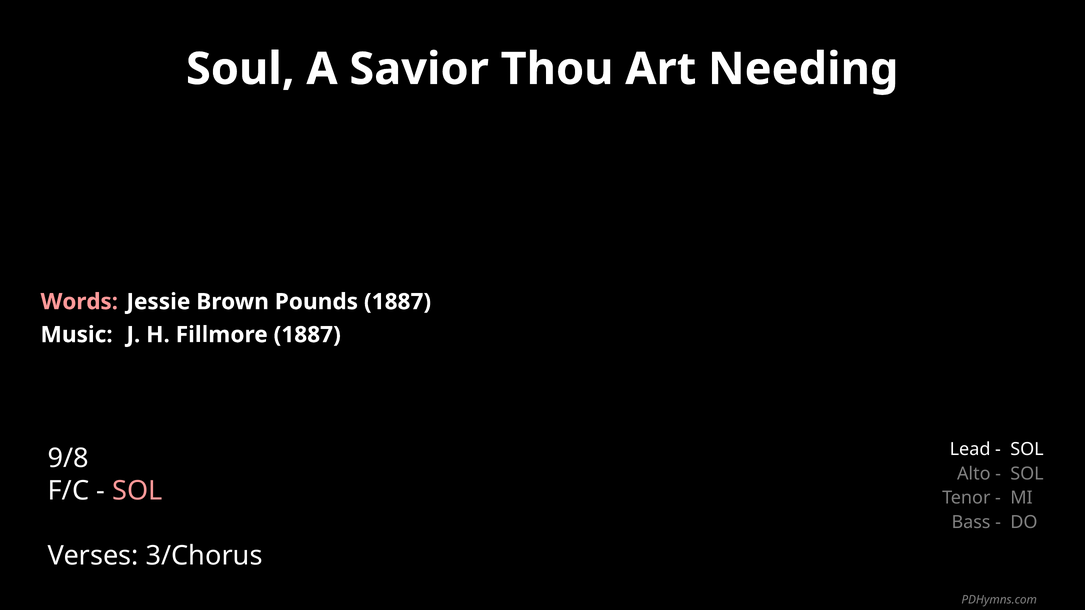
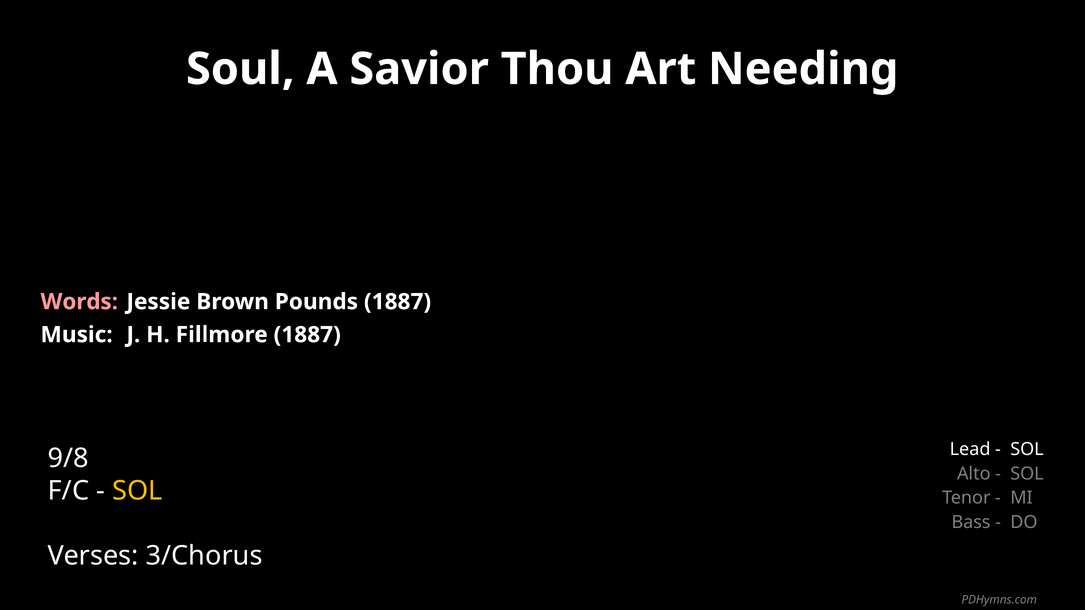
SOL colour: pink -> yellow (137, 491)
